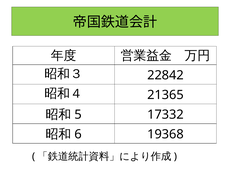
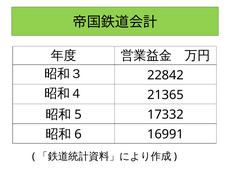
19368: 19368 -> 16991 (165, 135)
